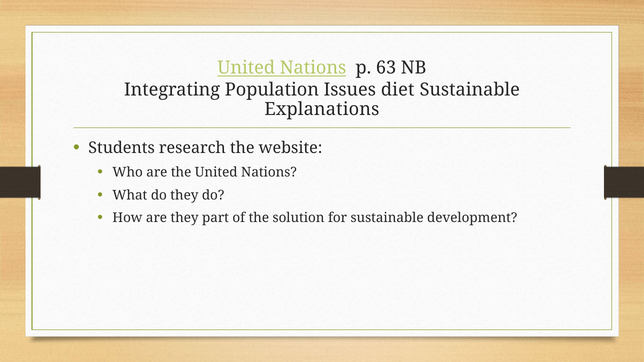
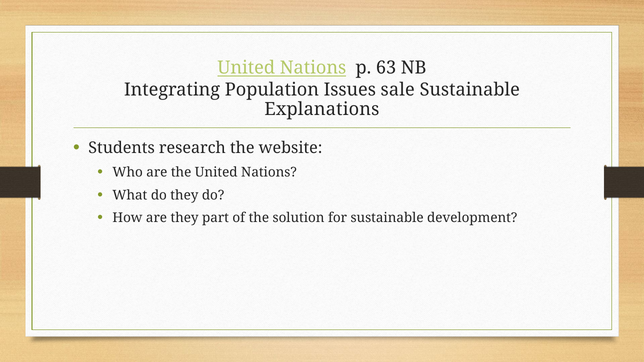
diet: diet -> sale (398, 90)
